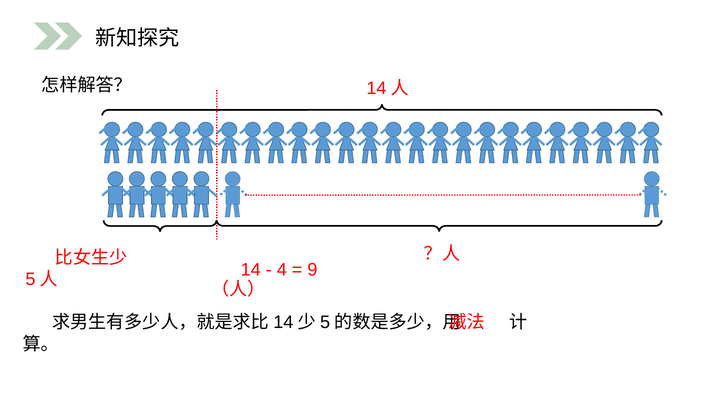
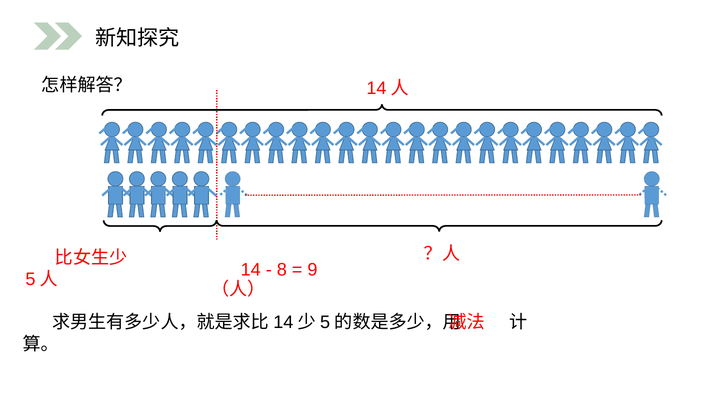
4: 4 -> 8 (282, 269)
